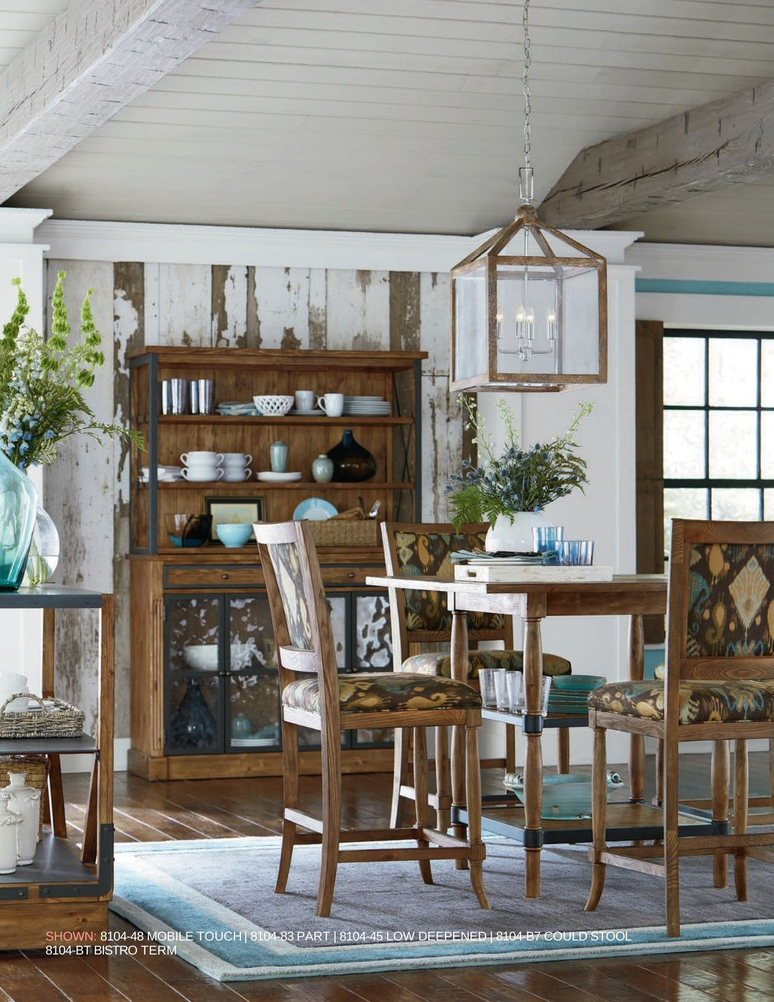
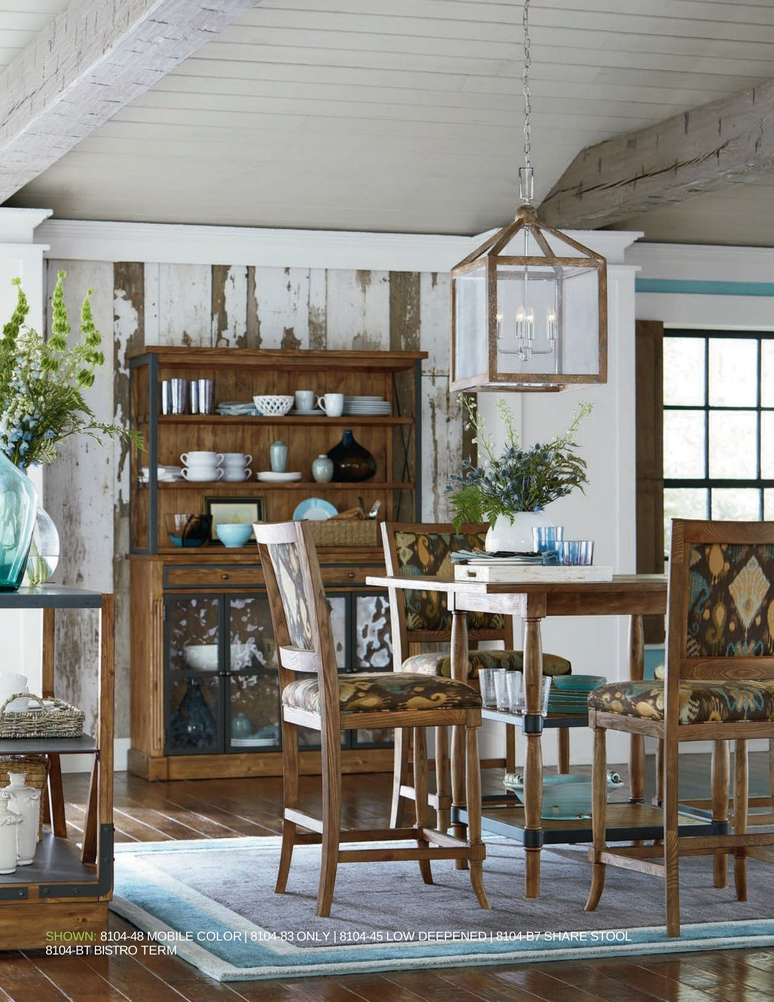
SHOWN colour: pink -> light green (71, 936)
TOUCH: TOUCH -> COLOR (219, 936)
PART: PART -> ONLY (314, 936)
COULD: COULD -> SHARE (566, 936)
